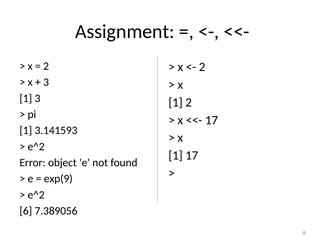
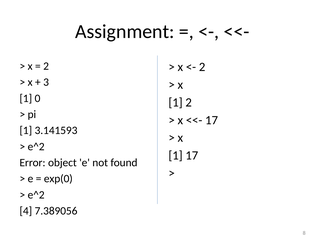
1 3: 3 -> 0 (38, 98)
exp(9: exp(9 -> exp(0 (58, 179)
6: 6 -> 4 (26, 211)
